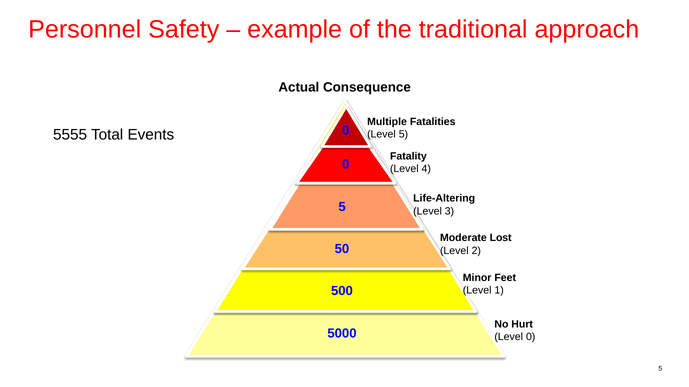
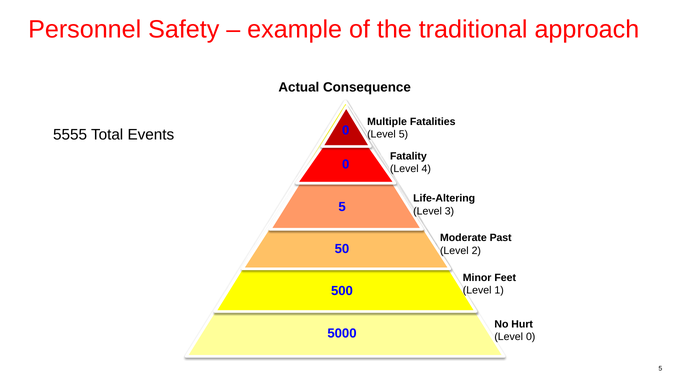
Lost: Lost -> Past (501, 238)
